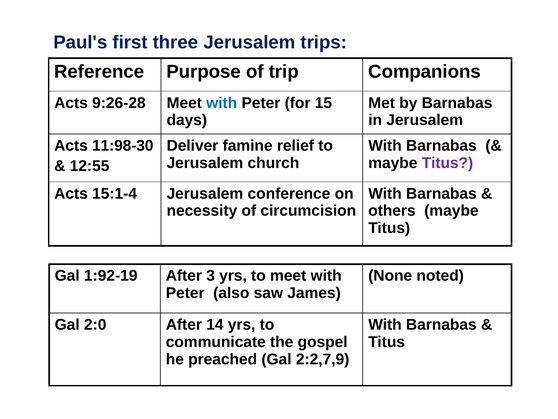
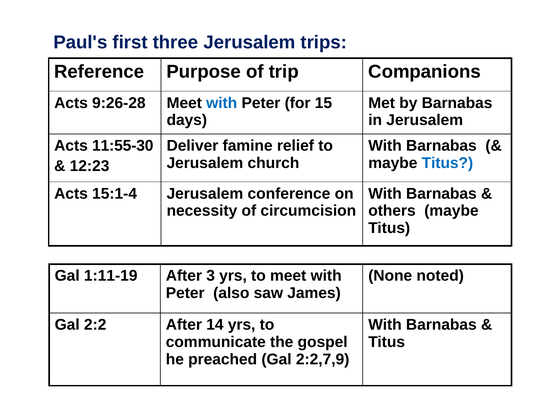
11:98-30: 11:98-30 -> 11:55-30 (123, 146)
Titus colour: purple -> blue (447, 163)
12:55: 12:55 -> 12:23 (90, 166)
1:92-19: 1:92-19 -> 1:11-19 (111, 276)
2:0: 2:0 -> 2:2 (95, 324)
